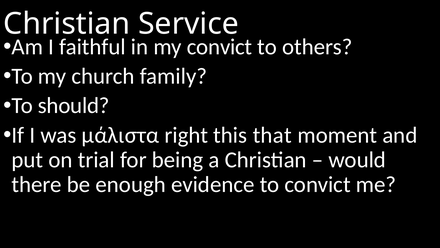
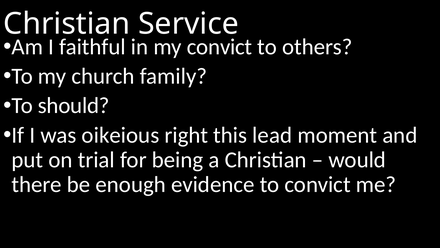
μάλιστα: μάλιστα -> oikeious (120, 135)
that: that -> lead (272, 135)
